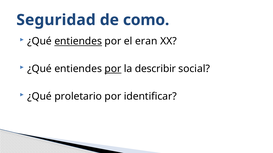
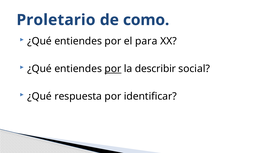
Seguridad: Seguridad -> Proletario (56, 20)
entiendes underline: present -> none (78, 41)
eran: eran -> para (146, 41)
proletario: proletario -> respuesta (78, 97)
